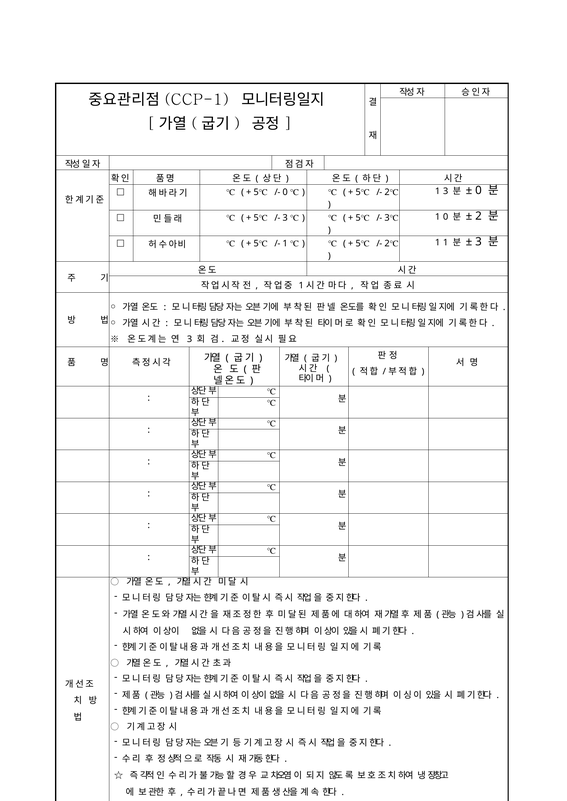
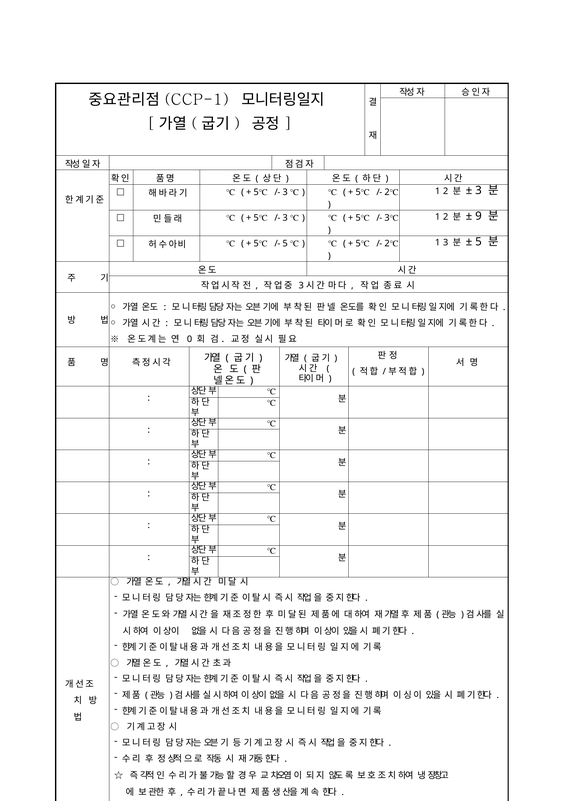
0: 0 -> 3 (285, 192)
3: 3 -> 2 (446, 191)
0: 0 -> 3 (478, 191)
0: 0 -> 2 (446, 217)
2: 2 -> 9 (478, 216)
1: 1 -> 5 (285, 244)
1 1: 1 -> 3 (446, 243)
3: 3 -> 5 (478, 242)
1: 1 -> 3 (301, 286)
3: 3 -> 0 (190, 340)
